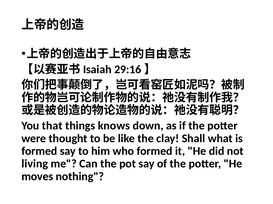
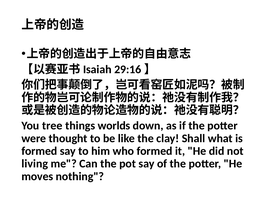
that: that -> tree (52, 126)
knows: knows -> worlds (114, 126)
